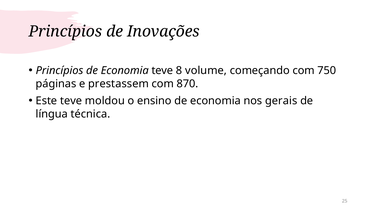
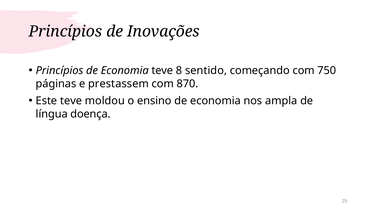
volume: volume -> sentido (206, 71)
gerais: gerais -> ampla (281, 101)
técnica: técnica -> doença (90, 114)
